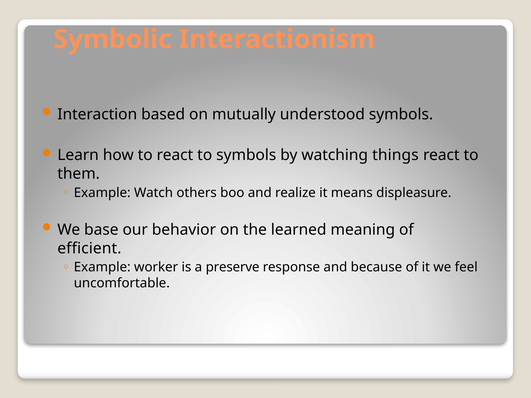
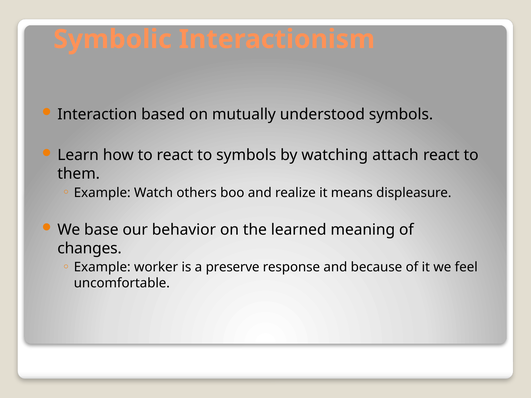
things: things -> attach (395, 155)
efficient: efficient -> changes (90, 248)
